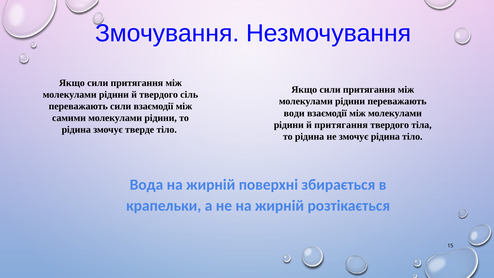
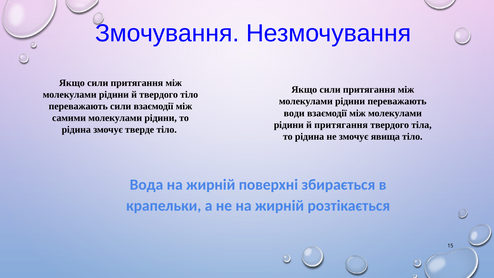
твердого сіль: сіль -> тіло (189, 95)
змочує рідина: рідина -> явища (385, 137)
